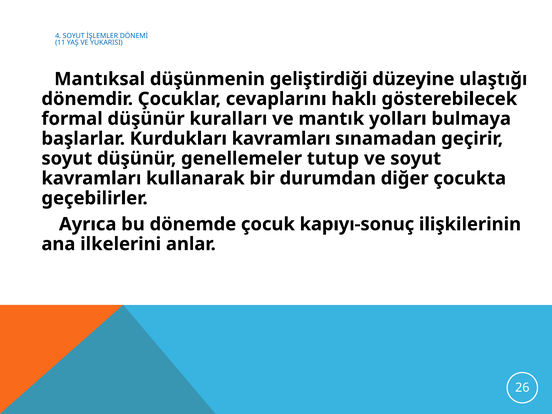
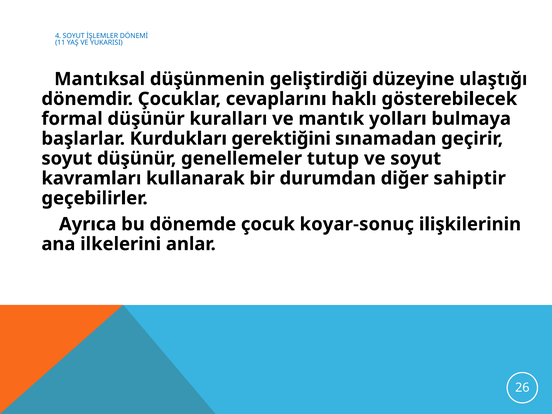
Kurdukları kavramları: kavramları -> gerektiğini (281, 139)
çocukta: çocukta -> sahiptir (470, 178)
kapıyı-sonuç: kapıyı-sonuç -> koyar-sonuç (357, 224)
